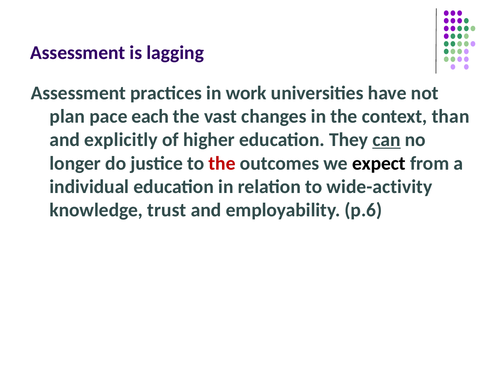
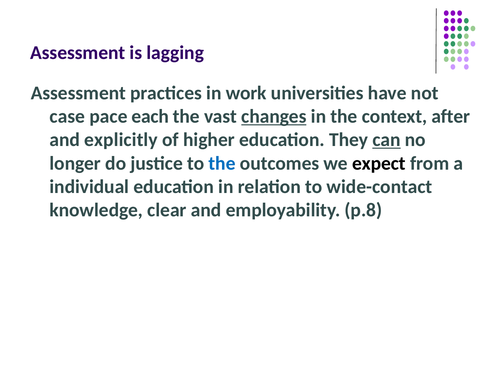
plan: plan -> case (67, 116)
changes underline: none -> present (274, 116)
than: than -> after (451, 116)
the colour: red -> blue (222, 163)
wide-activity: wide-activity -> wide-contact (379, 187)
trust: trust -> clear (167, 210)
p.6: p.6 -> p.8 (363, 210)
